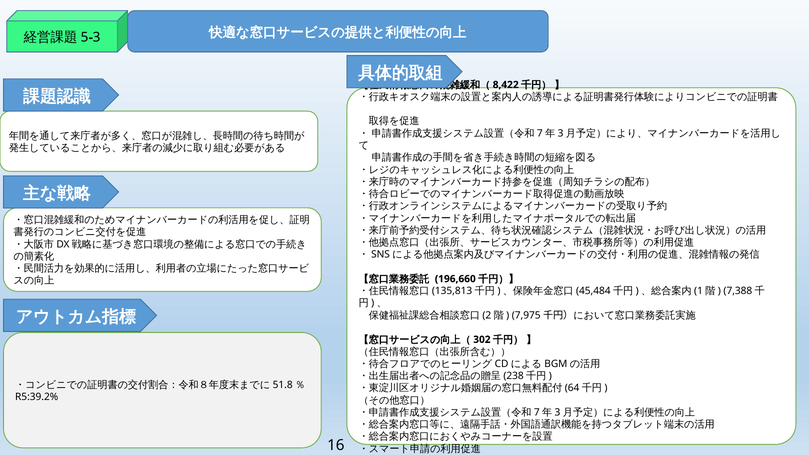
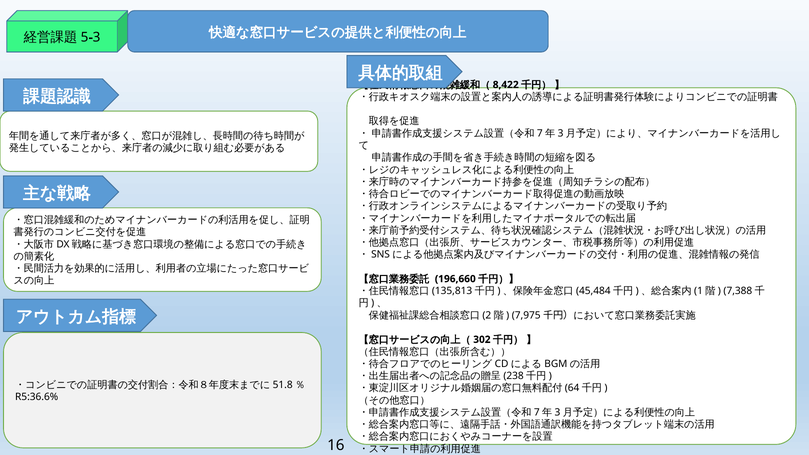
R5:39.2%: R5:39.2% -> R5:36.6% (37, 397)
